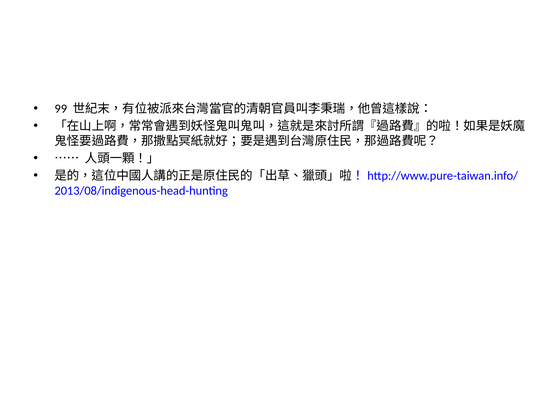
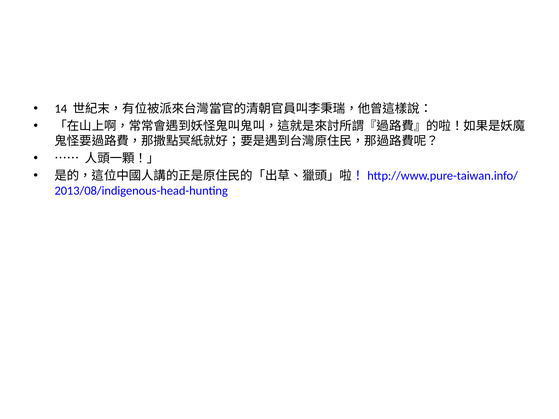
99: 99 -> 14 (61, 109)
